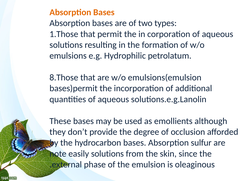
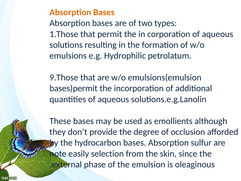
8.Those: 8.Those -> 9.Those (64, 77)
easily solutions: solutions -> selection (107, 153)
